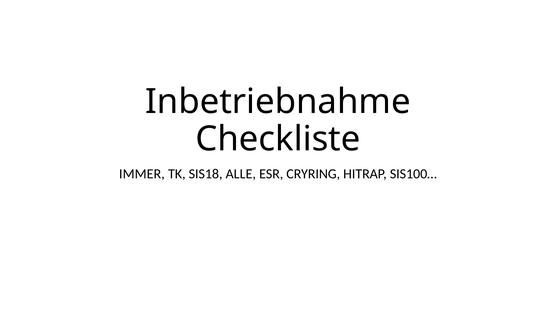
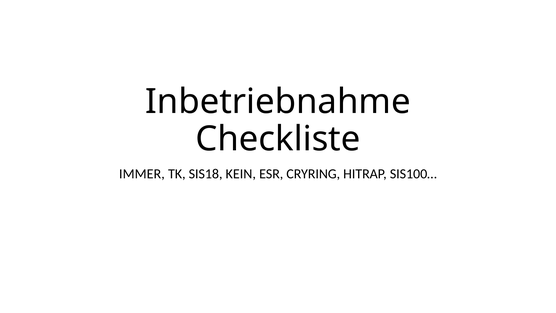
ALLE: ALLE -> KEIN (241, 174)
